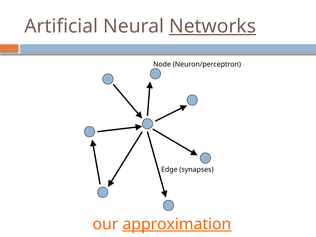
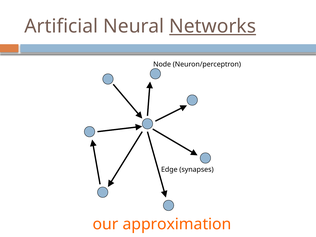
approximation underline: present -> none (177, 224)
